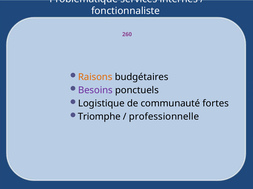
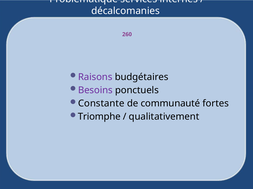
fonctionnaliste: fonctionnaliste -> décalcomanies (126, 11)
Raisons colour: orange -> purple (95, 77)
Logistique: Logistique -> Constante (101, 104)
professionnelle: professionnelle -> qualitativement (164, 117)
